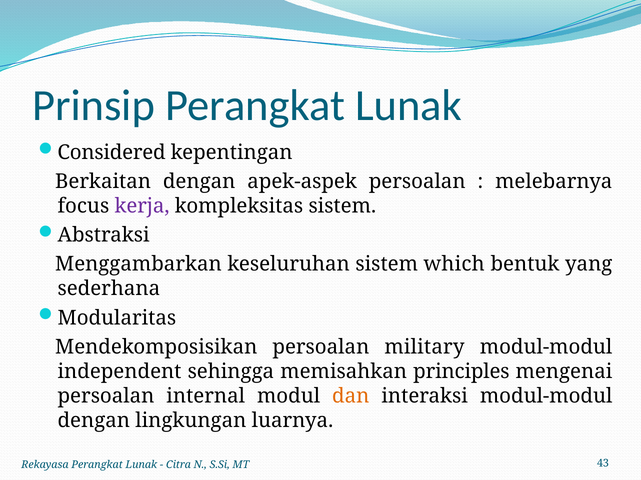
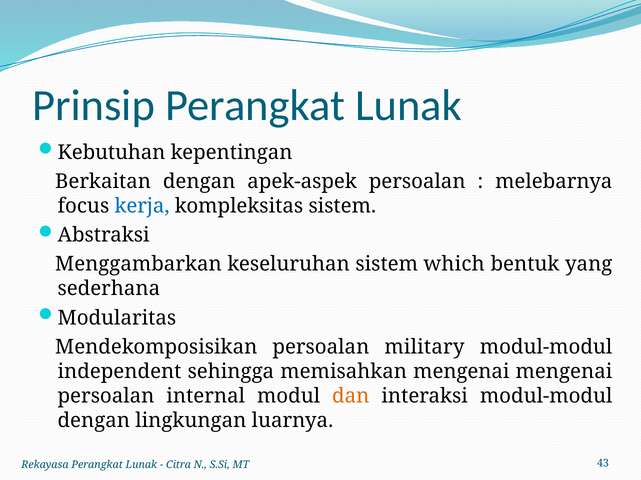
Considered: Considered -> Kebutuhan (112, 153)
kerja colour: purple -> blue (142, 206)
memisahkan principles: principles -> mengenai (461, 372)
